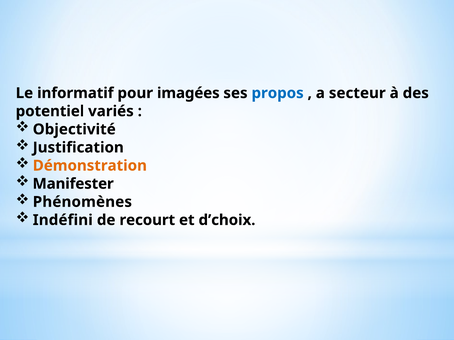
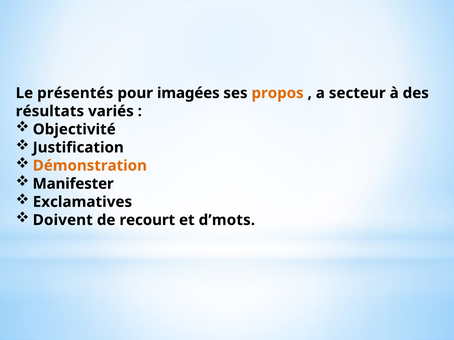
informatif: informatif -> présentés (75, 93)
propos colour: blue -> orange (278, 93)
potentiel: potentiel -> résultats (50, 111)
Phénomènes: Phénomènes -> Exclamatives (82, 202)
Indéfini: Indéfini -> Doivent (63, 220)
d’choix: d’choix -> d’mots (227, 220)
